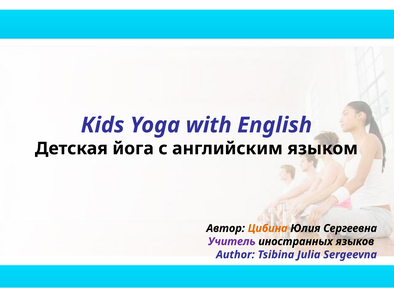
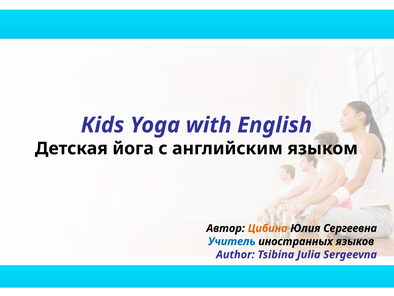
Учитель colour: purple -> blue (232, 241)
